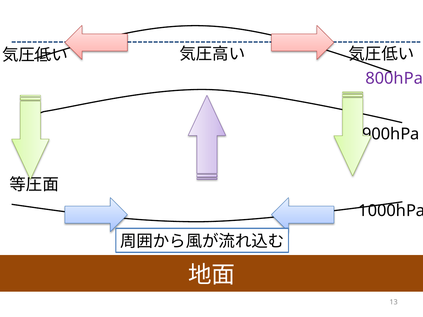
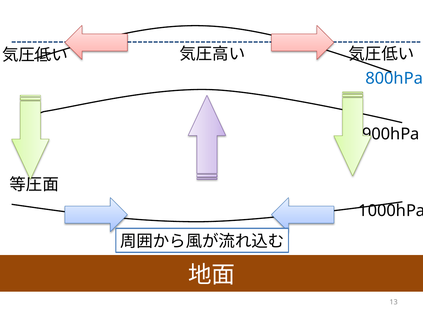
800hPa colour: purple -> blue (394, 78)
